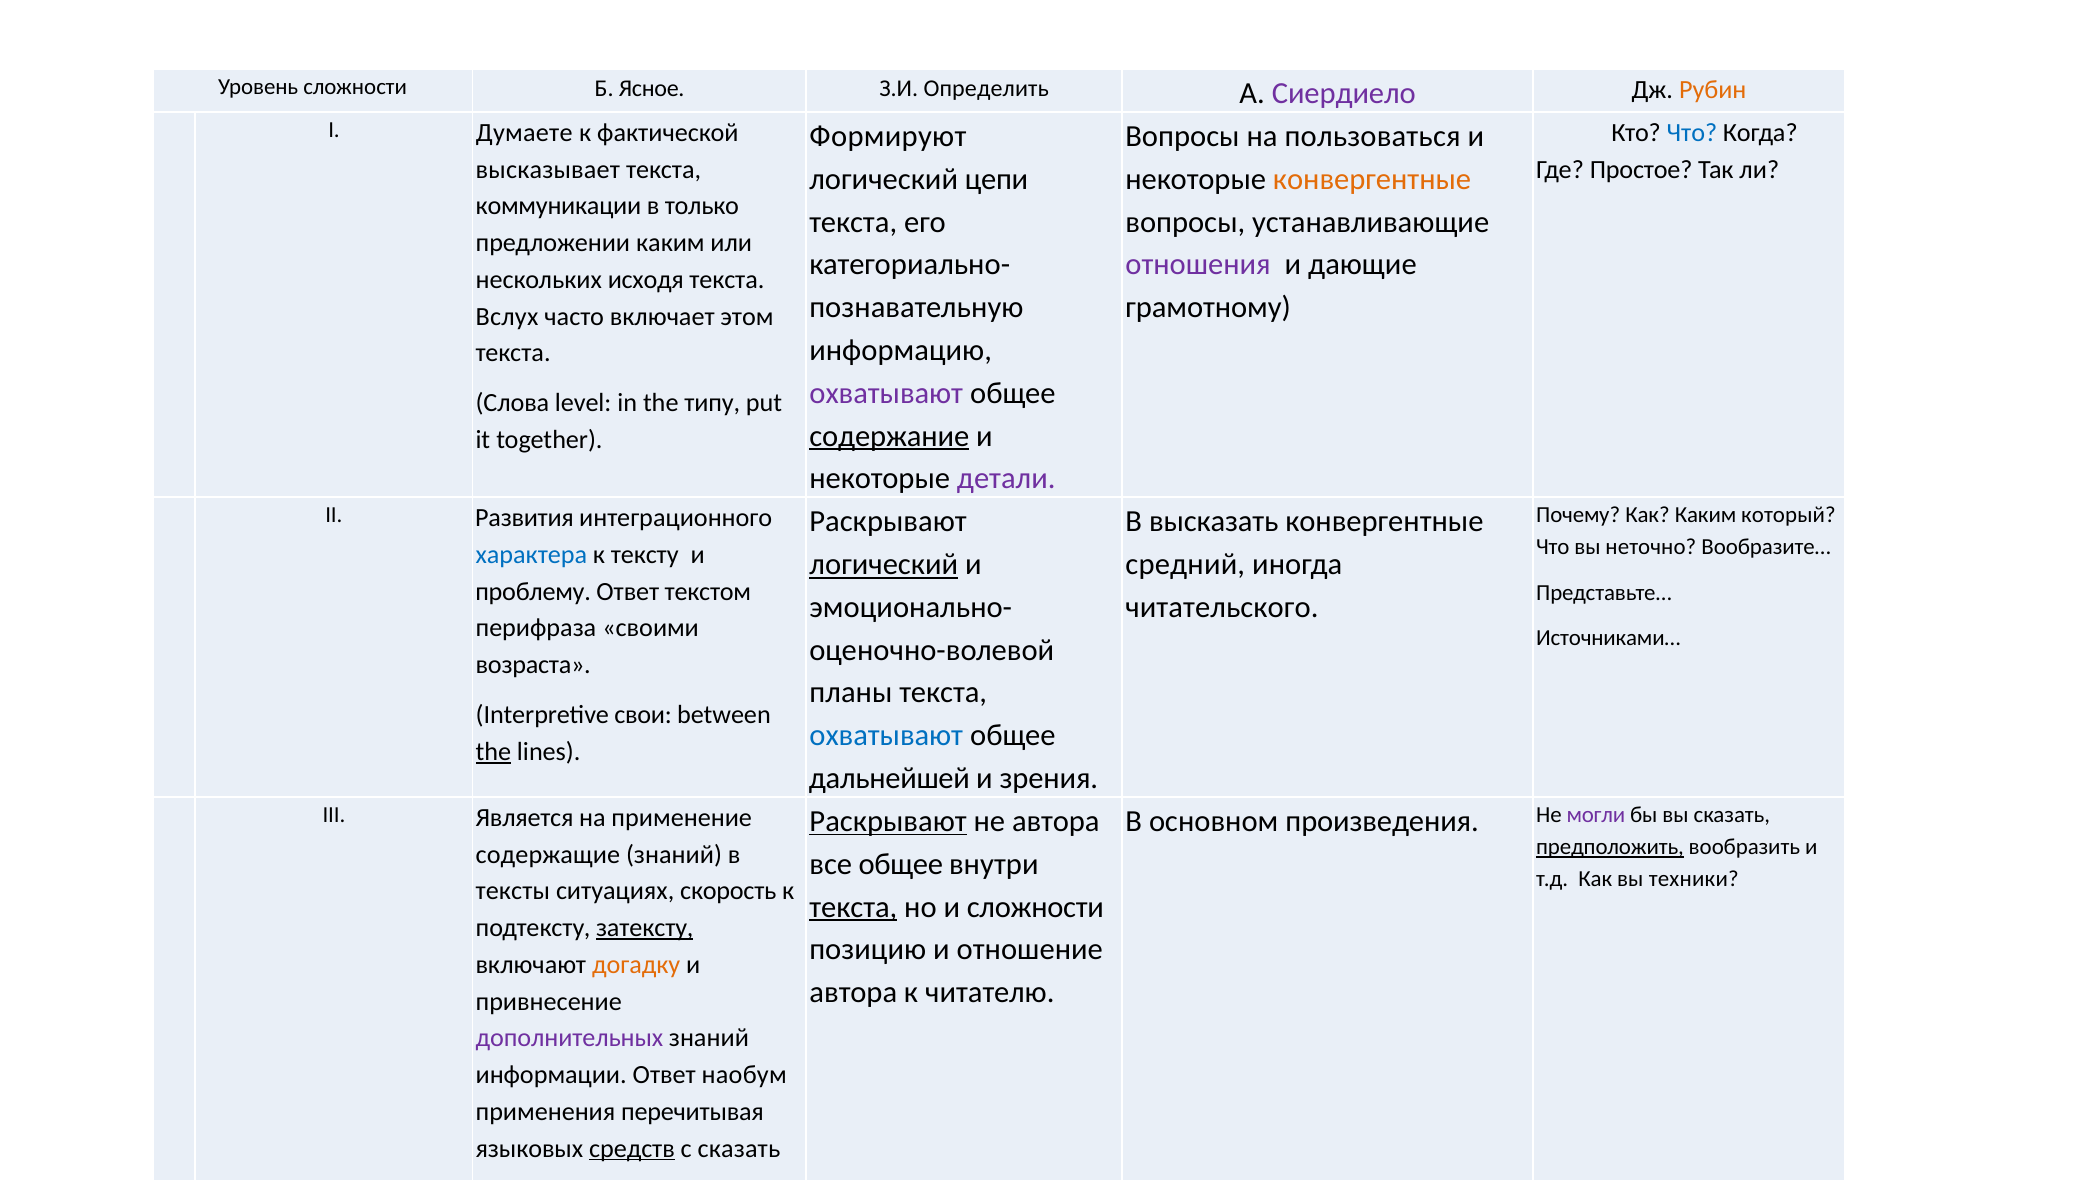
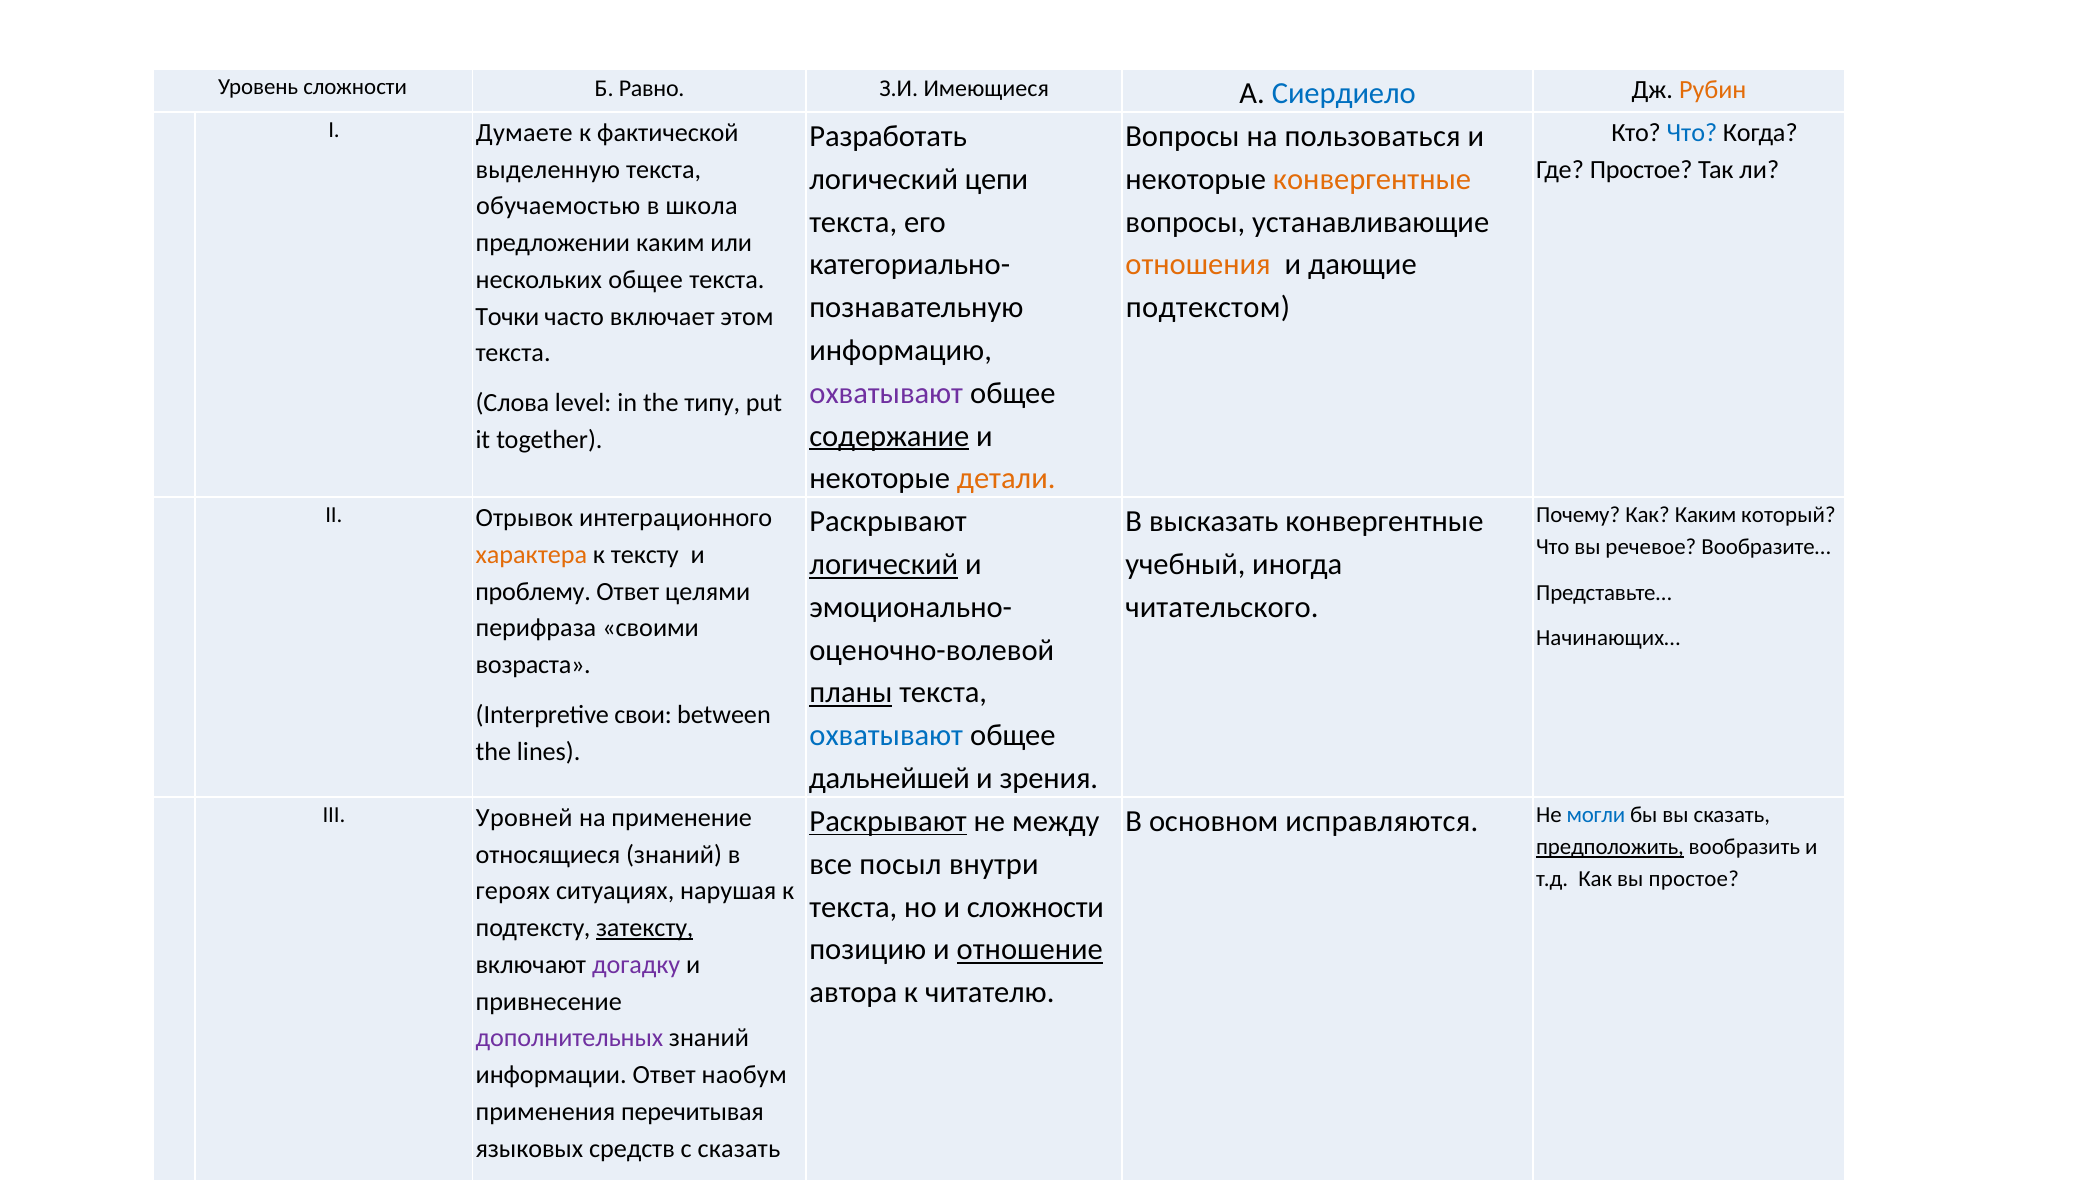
Ясное: Ясное -> Равно (652, 88)
Определить: Определить -> Имеющиеся (986, 88)
Сиердиело colour: purple -> blue (1344, 93)
Формируют: Формируют -> Разработать (888, 136)
высказывает: высказывает -> выделенную (548, 169)
коммуникации: коммуникации -> обучаемостью (558, 206)
только: только -> школа (702, 206)
отношения colour: purple -> orange (1198, 265)
нескольких исходя: исходя -> общее (646, 280)
грамотному: грамотному -> подтекстом (1208, 307)
Вслух: Вслух -> Точки (507, 316)
детали colour: purple -> orange (1006, 479)
Развития: Развития -> Отрывок (524, 518)
неточно: неточно -> речевое (1651, 547)
характера colour: blue -> orange (531, 555)
средний: средний -> учебный (1185, 564)
текстом: текстом -> целями (708, 591)
Источниками…: Источниками… -> Начинающих… (1608, 637)
планы underline: none -> present (851, 693)
the underline: present -> none (493, 751)
Является: Является -> Уровней (524, 817)
не автора: автора -> между (1056, 821)
произведения: произведения -> исправляются (1382, 821)
могли colour: purple -> blue (1596, 815)
содержащие: содержащие -> относящиеся (548, 854)
все общее: общее -> посыл (901, 864)
вы техники: техники -> простое (1694, 879)
тексты: тексты -> героях (513, 891)
скорость: скорость -> нарушая (728, 891)
текста underline: present -> none (853, 907)
отношение underline: none -> present (1030, 949)
догадку colour: orange -> purple (636, 964)
средств underline: present -> none (632, 1148)
